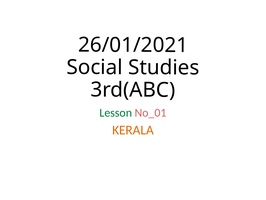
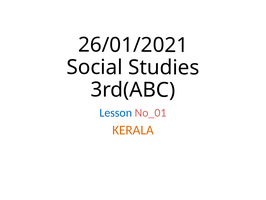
Lesson colour: green -> blue (116, 112)
